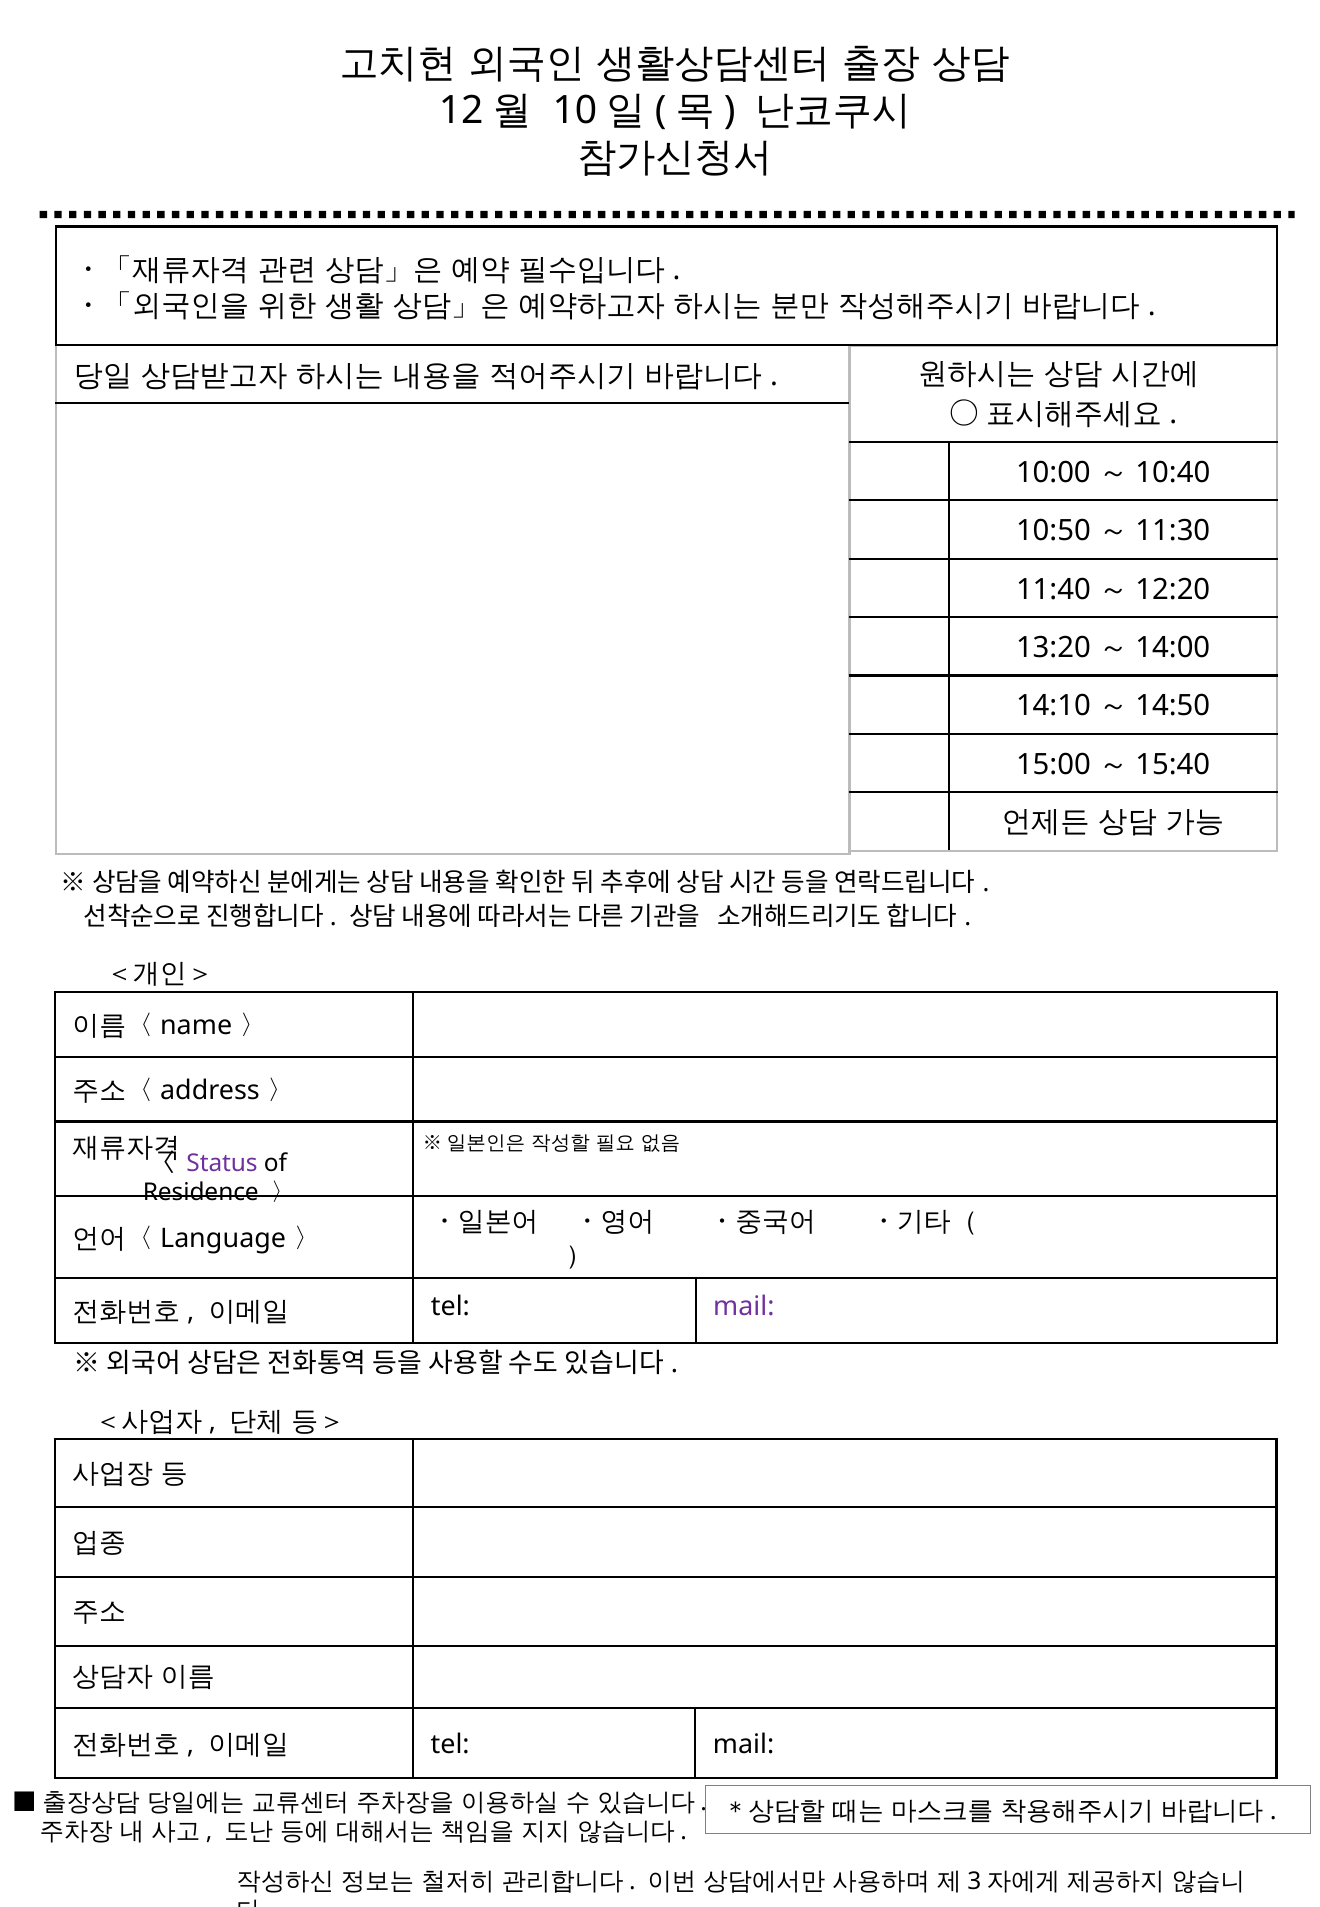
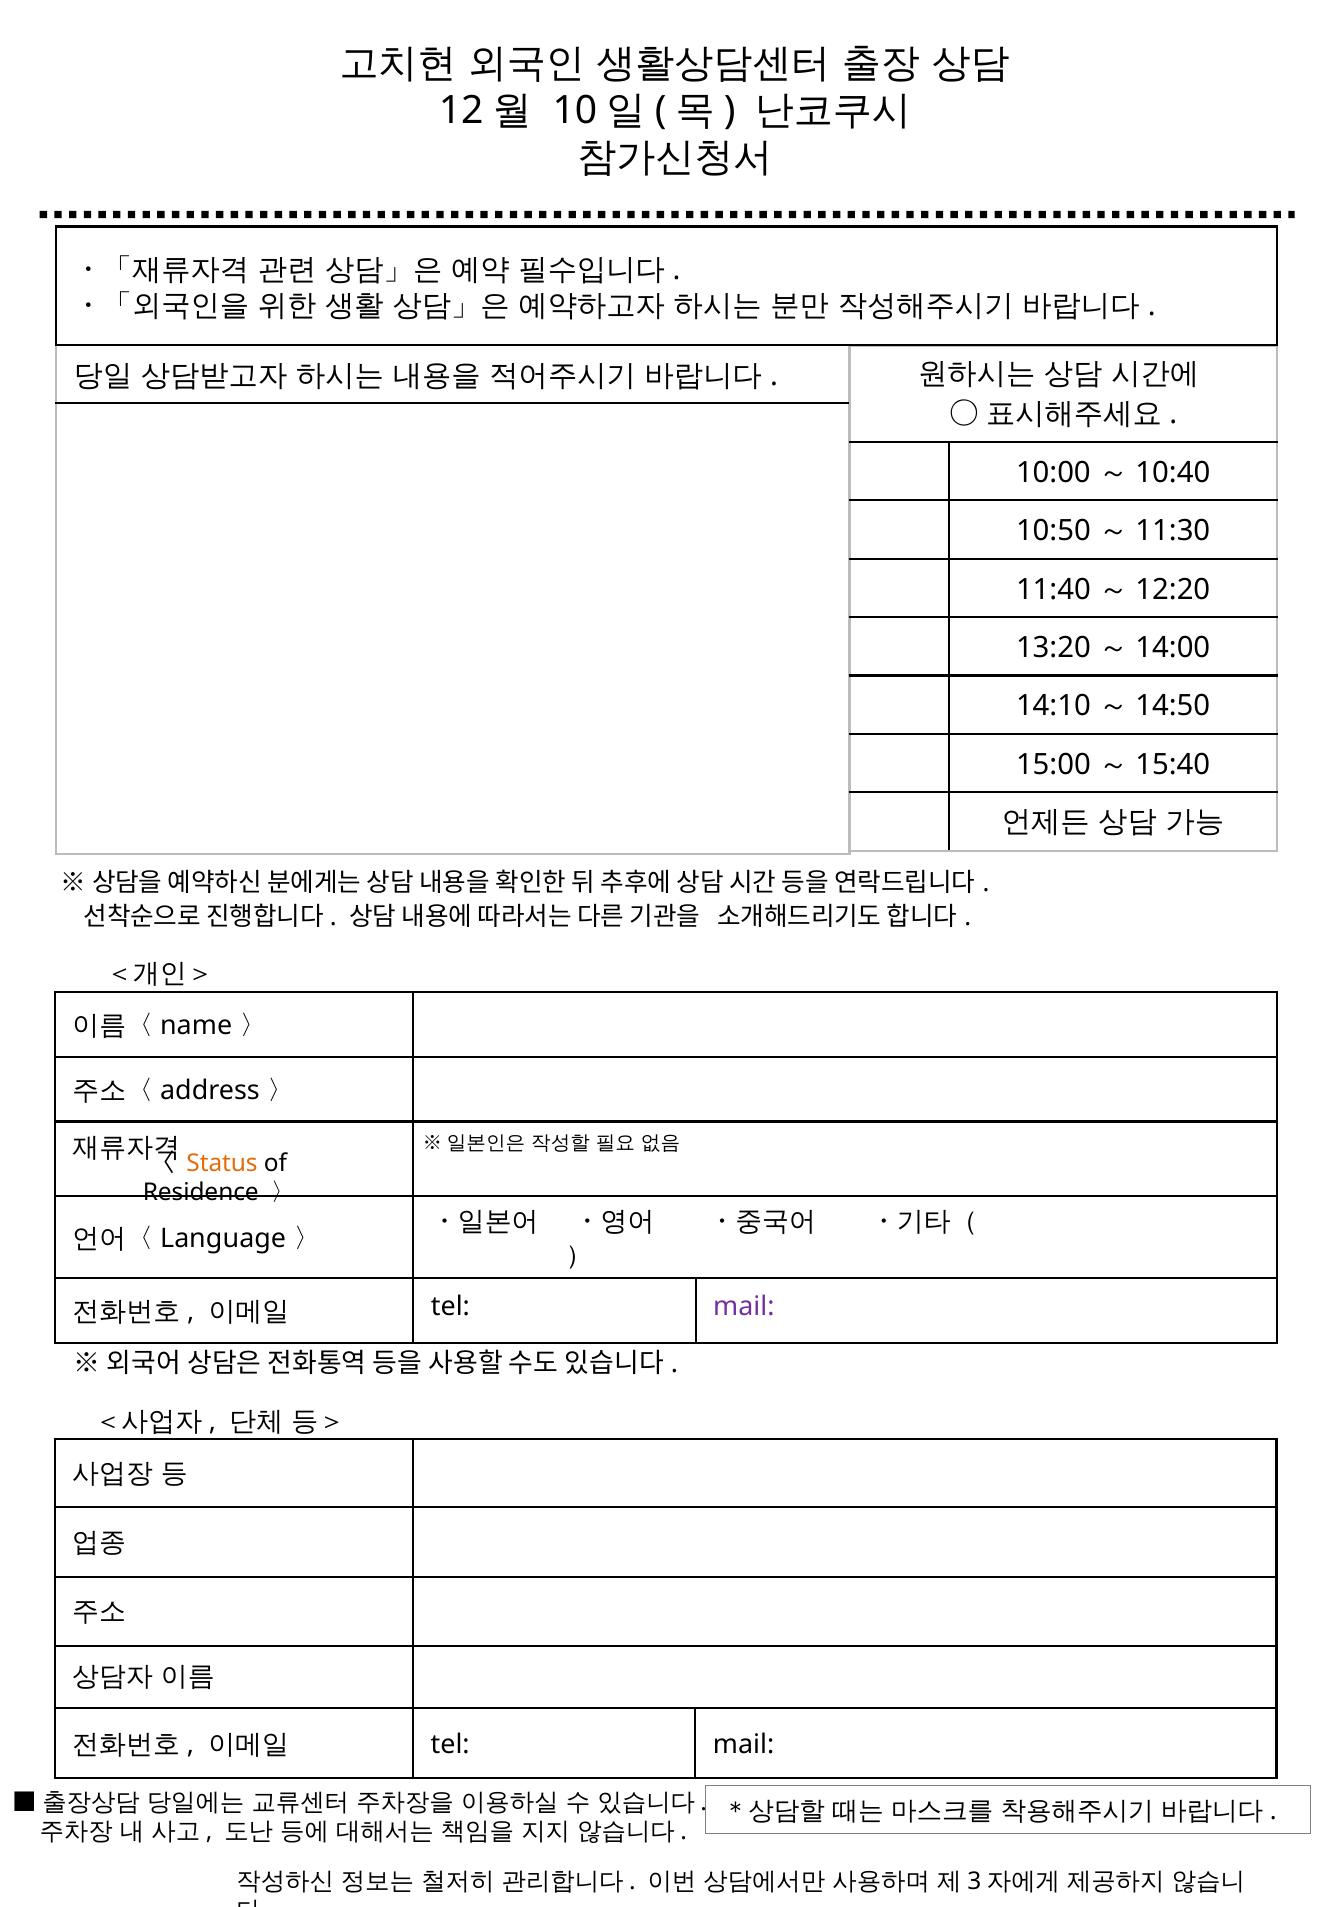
Status colour: purple -> orange (222, 1163)
